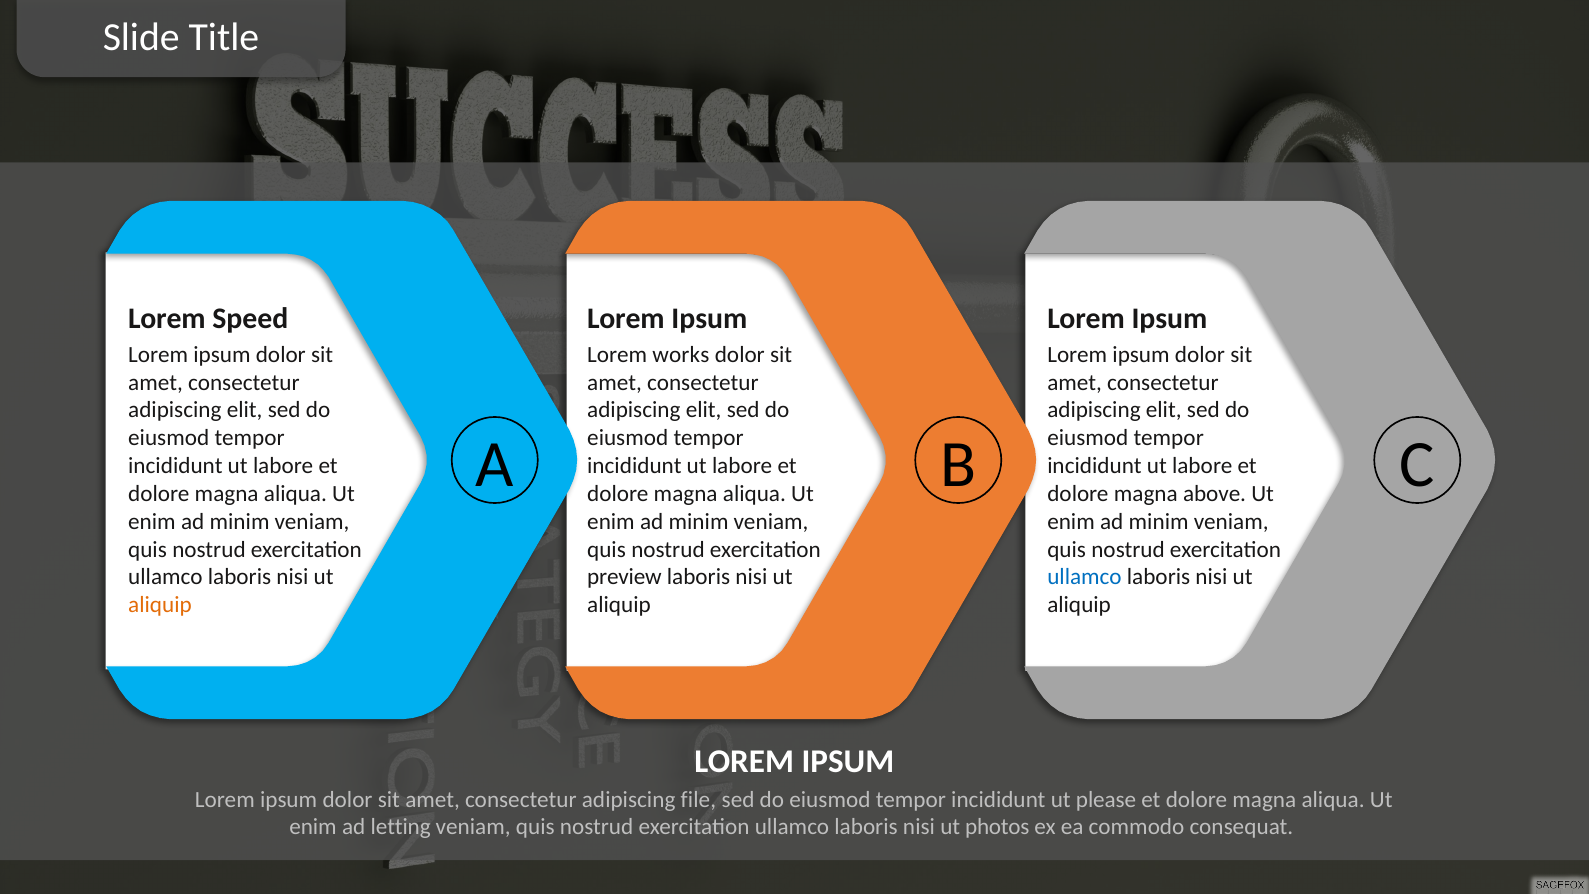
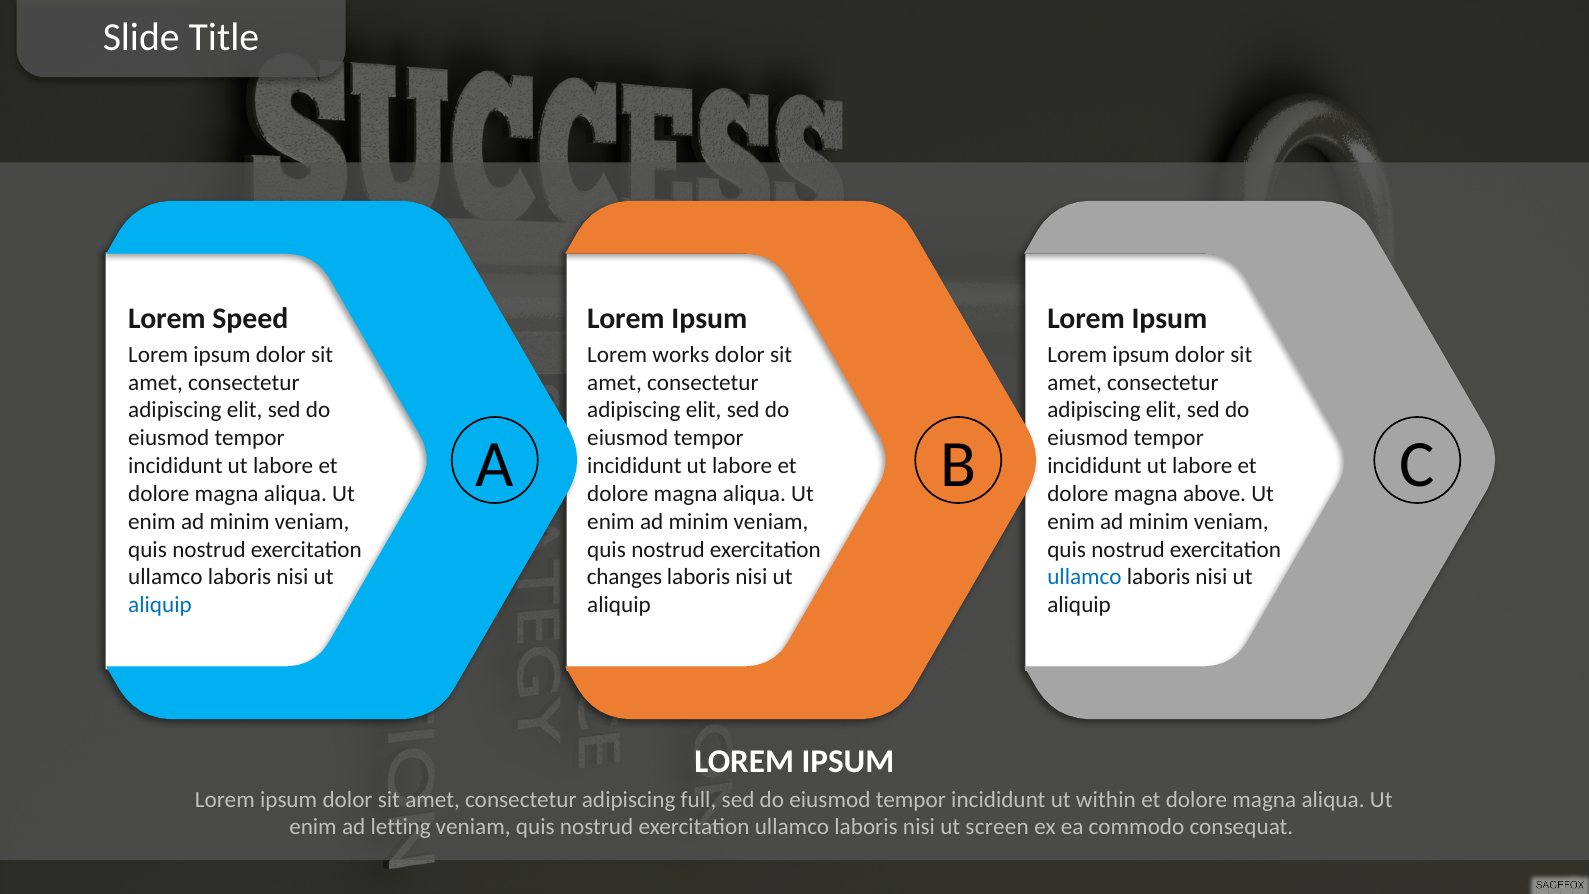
preview: preview -> changes (625, 577)
aliquip colour: orange -> blue (160, 605)
file: file -> full (698, 799)
please: please -> within (1106, 799)
photos: photos -> screen (997, 827)
